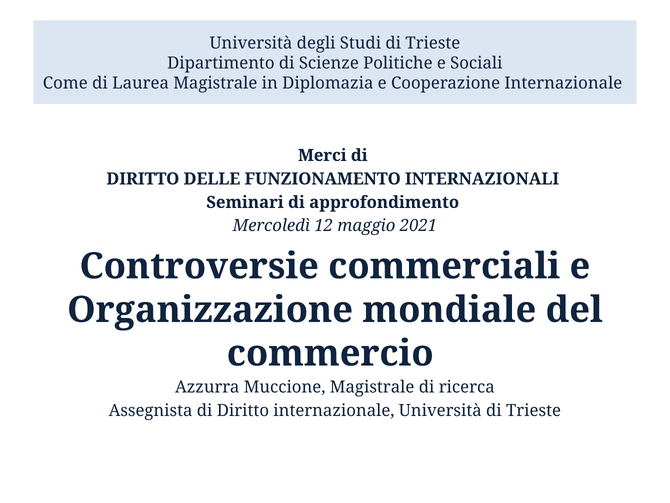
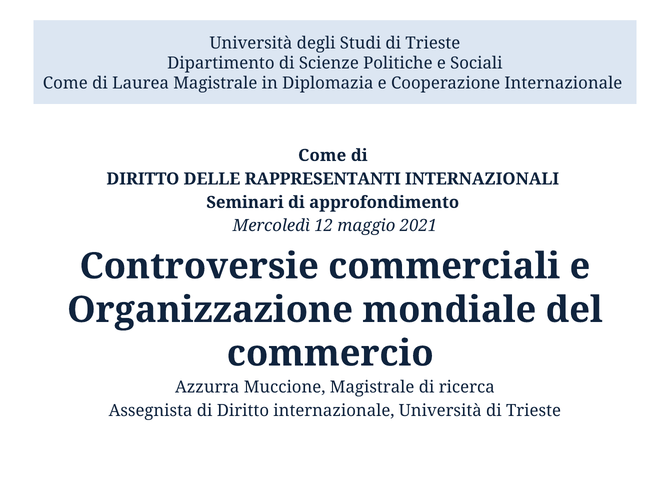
Merci: Merci -> Come (322, 155)
FUNZIONAMENTO: FUNZIONAMENTO -> RAPPRESENTANTI (323, 179)
